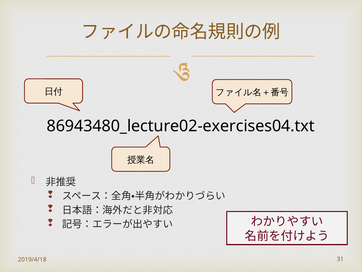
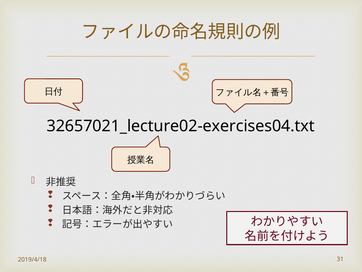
86943480_lecture02-exercises04.txt: 86943480_lecture02-exercises04.txt -> 32657021_lecture02-exercises04.txt (181, 126)
